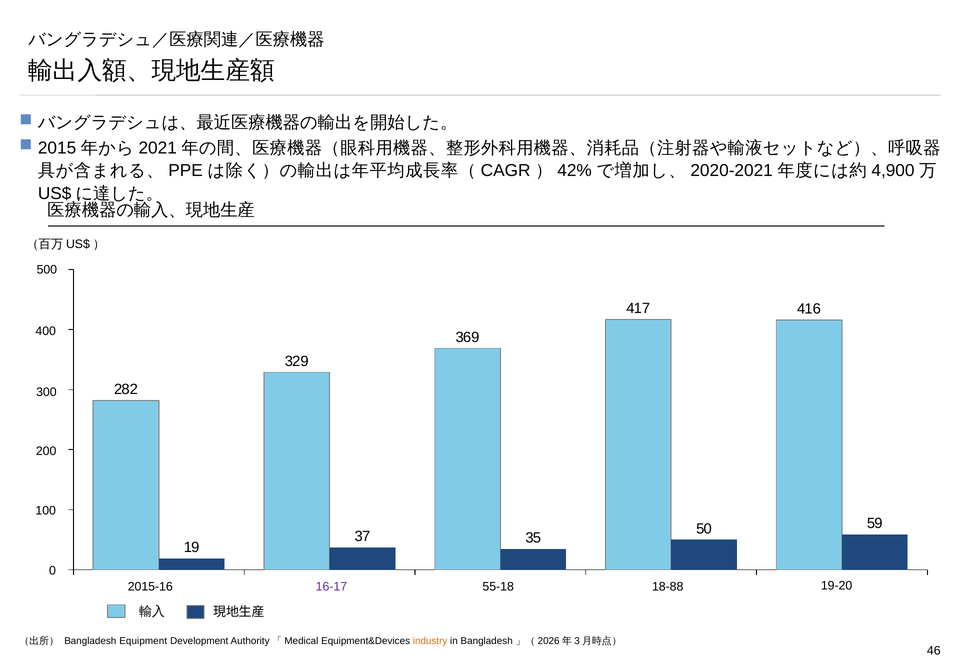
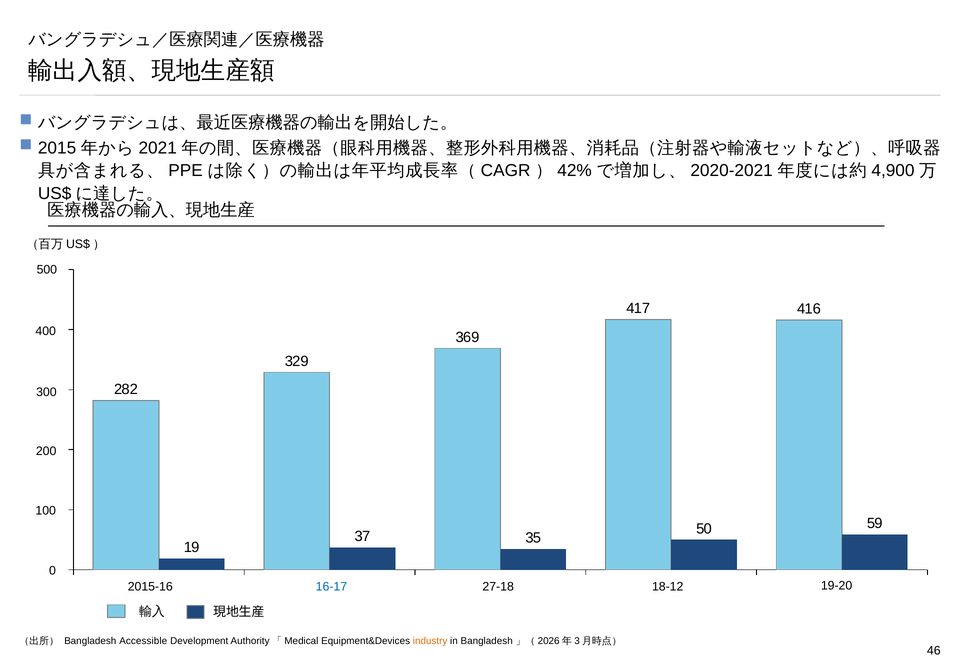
16-17 colour: purple -> blue (331, 586)
55-18: 55-18 -> 27-18 (498, 586)
18-88: 18-88 -> 18-12 (668, 586)
Equipment: Equipment -> Accessible (143, 641)
